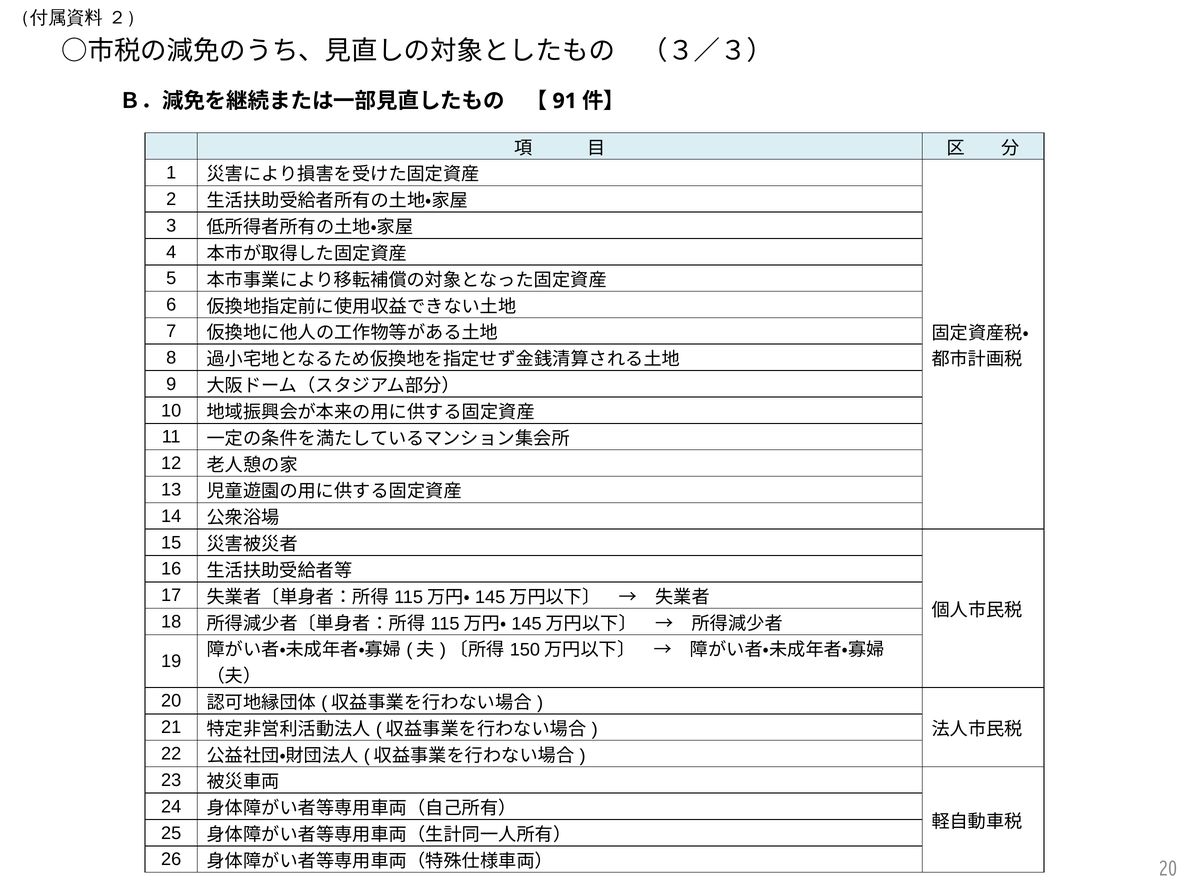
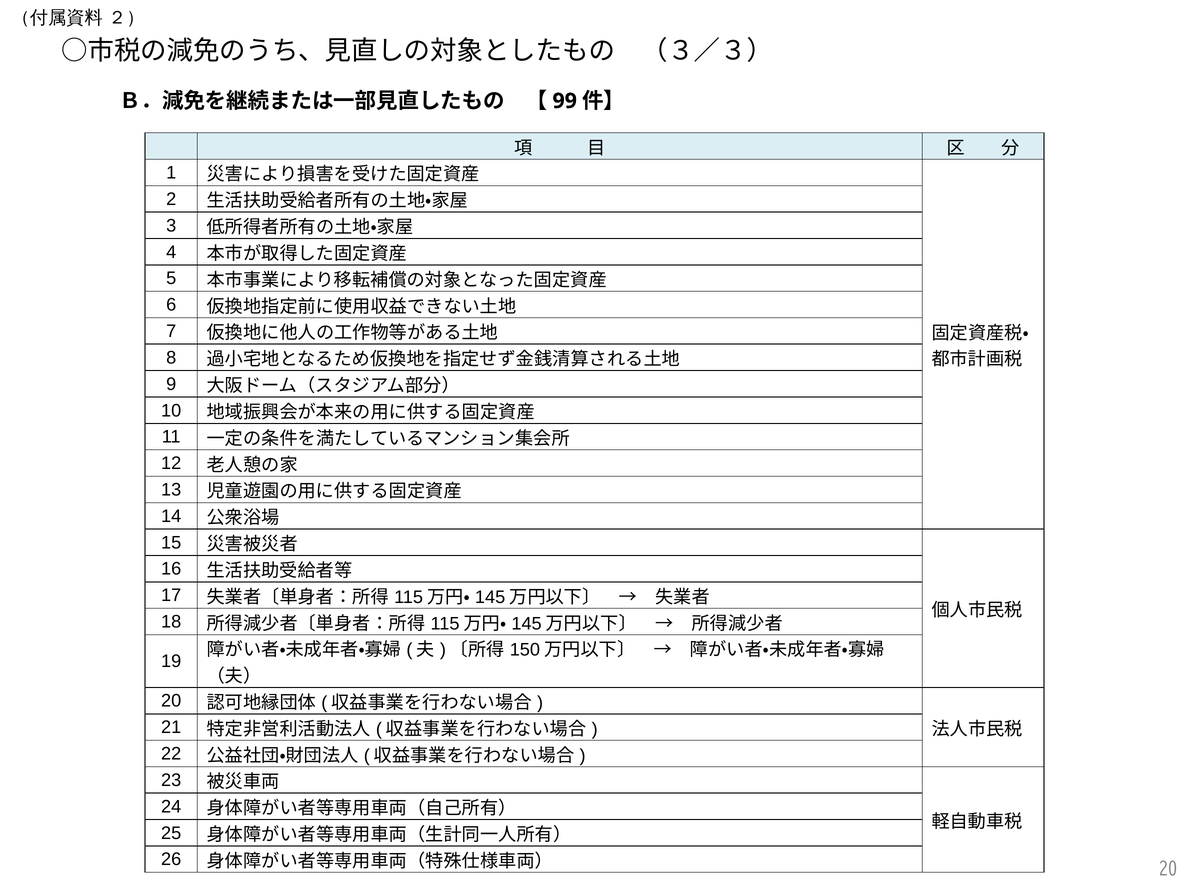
91: 91 -> 99 (565, 101)
